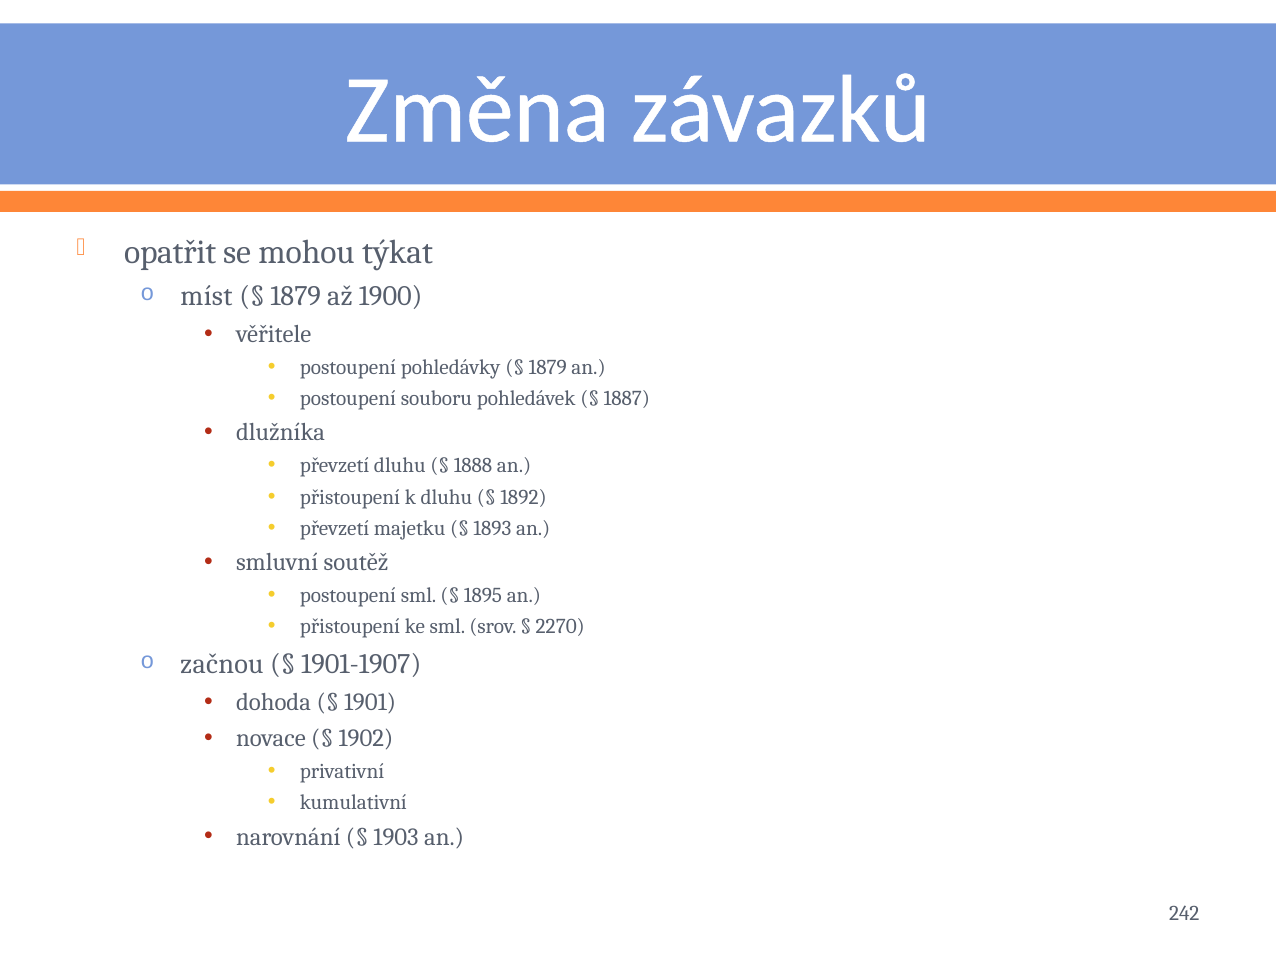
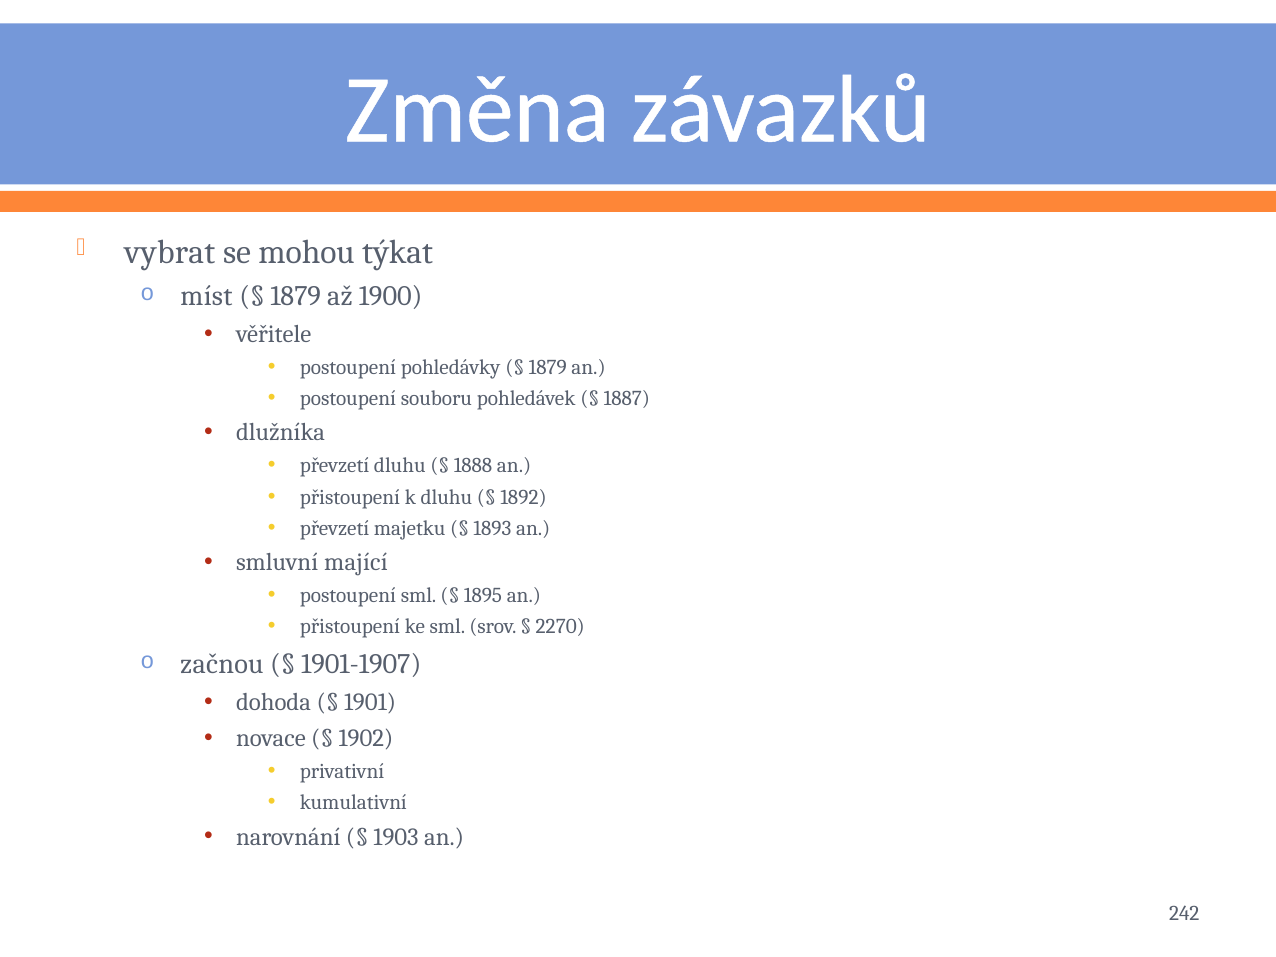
opatřit: opatřit -> vybrat (170, 252)
soutěž: soutěž -> mající (356, 562)
